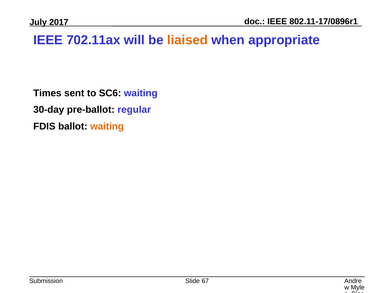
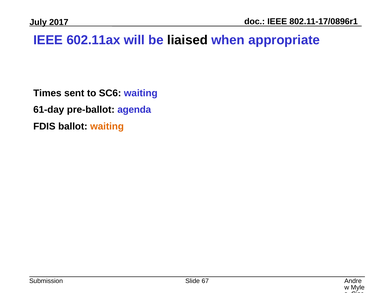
702.11ax: 702.11ax -> 602.11ax (93, 40)
liaised colour: orange -> black (187, 40)
30-day: 30-day -> 61-day (49, 110)
regular: regular -> agenda (134, 110)
